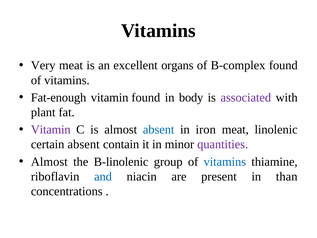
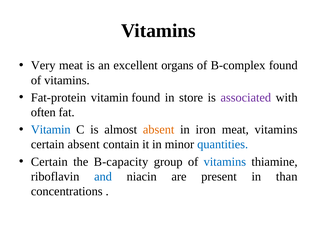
Fat-enough: Fat-enough -> Fat-protein (59, 97)
body: body -> store (191, 97)
plant: plant -> often (43, 112)
Vitamin colour: purple -> blue (51, 129)
absent colour: blue -> orange (159, 129)
meat linolenic: linolenic -> vitamins (276, 129)
quantities colour: purple -> blue (223, 144)
Almost: Almost -> Certain (49, 162)
B-linolenic: B-linolenic -> B-capacity (121, 162)
